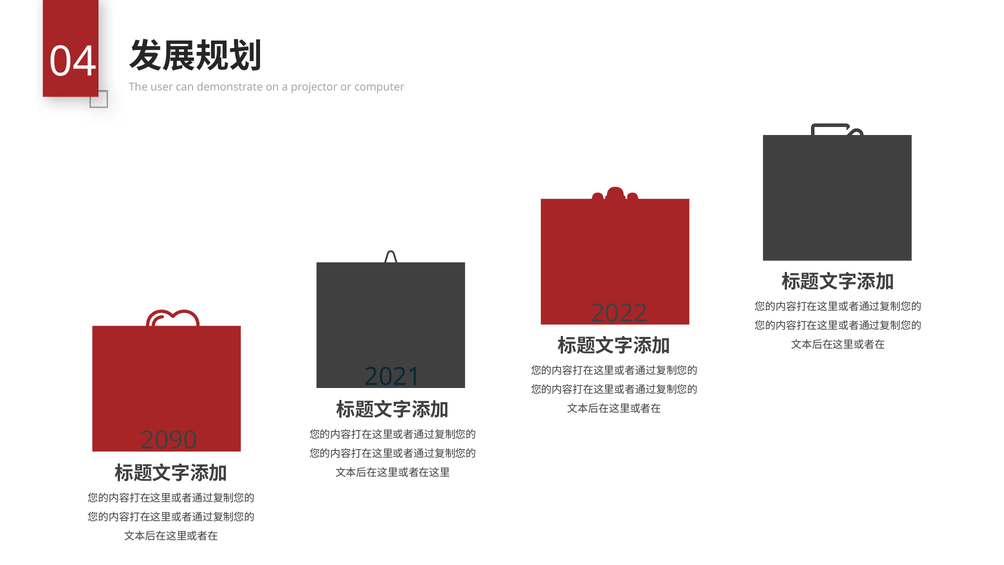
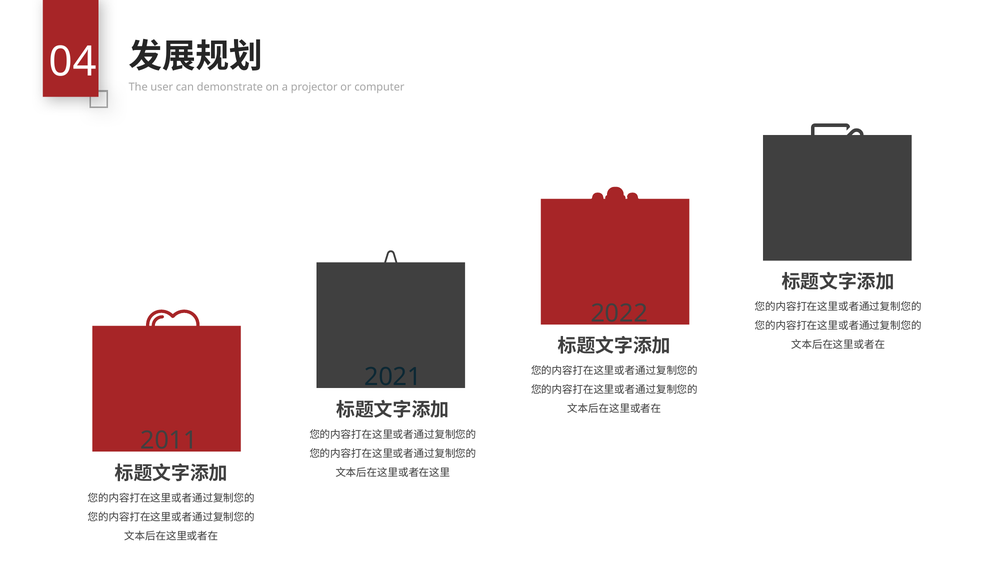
2090: 2090 -> 2011 (169, 440)
